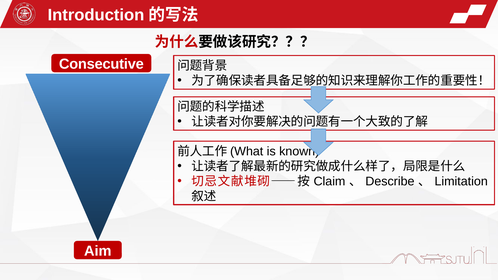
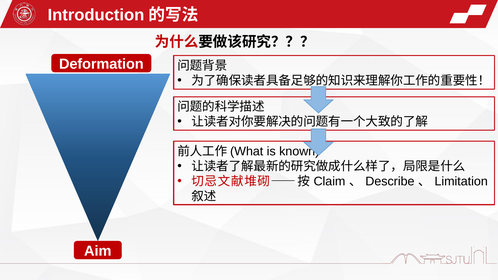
Consecutive: Consecutive -> Deformation (101, 64)
